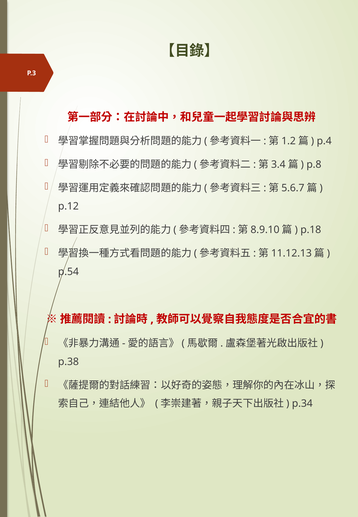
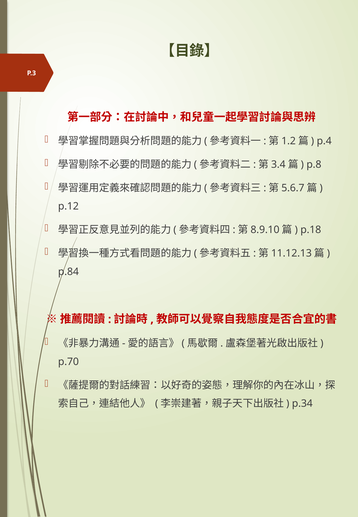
p.54: p.54 -> p.84 (68, 272)
p.38: p.38 -> p.70 (68, 362)
